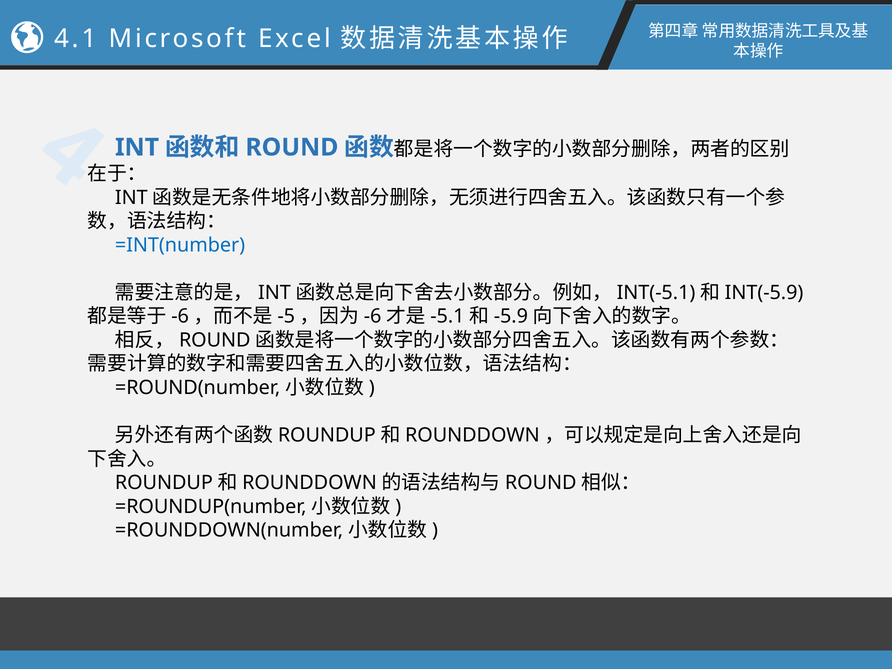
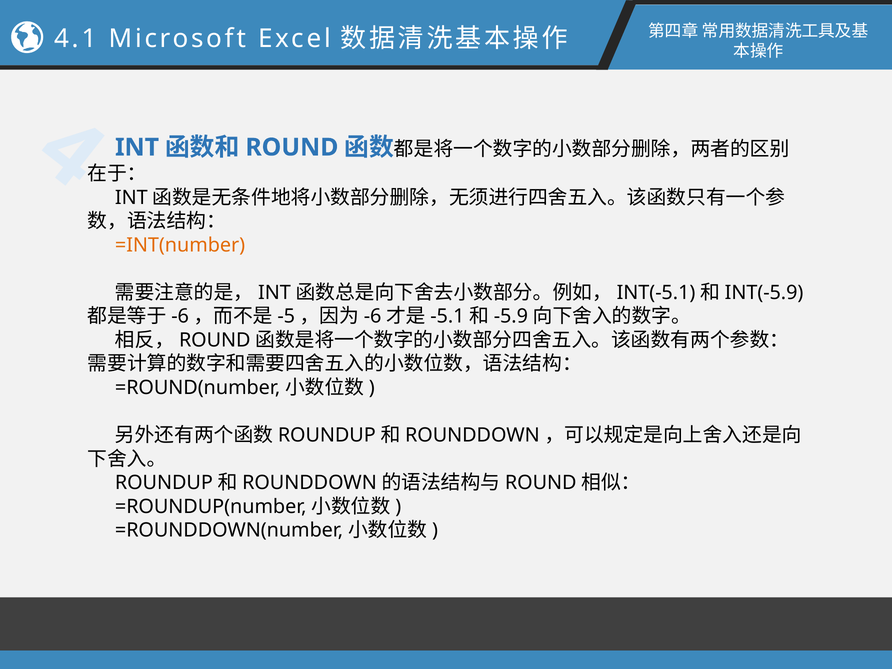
=INT(number colour: blue -> orange (180, 245)
